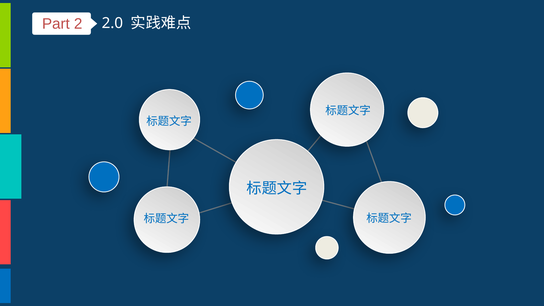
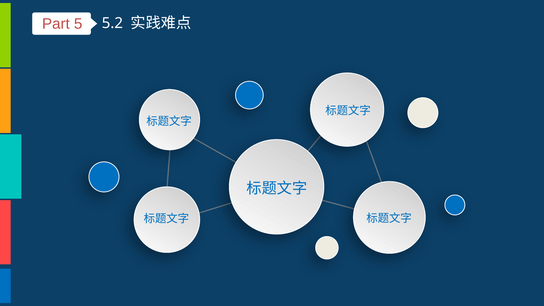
2: 2 -> 5 (78, 24)
2.0: 2.0 -> 5.2 (112, 23)
